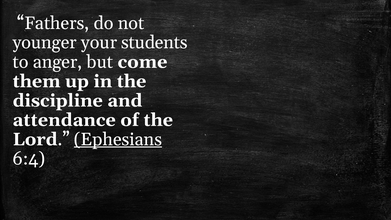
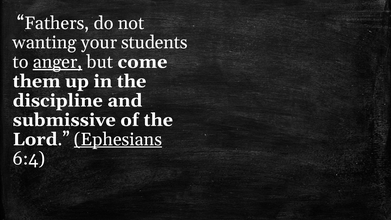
younger: younger -> wanting (45, 43)
anger underline: none -> present (58, 62)
attendance: attendance -> submissive (64, 120)
